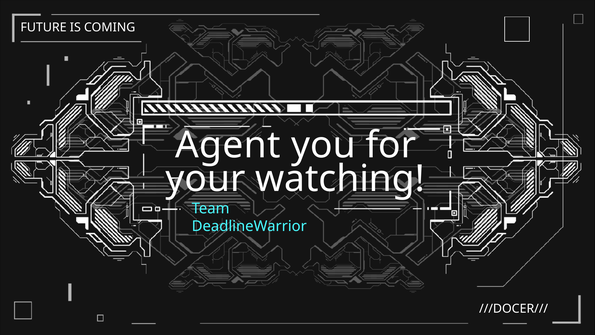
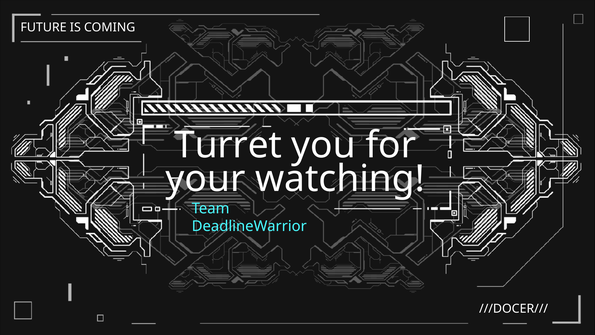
Agent: Agent -> Turret (228, 145)
